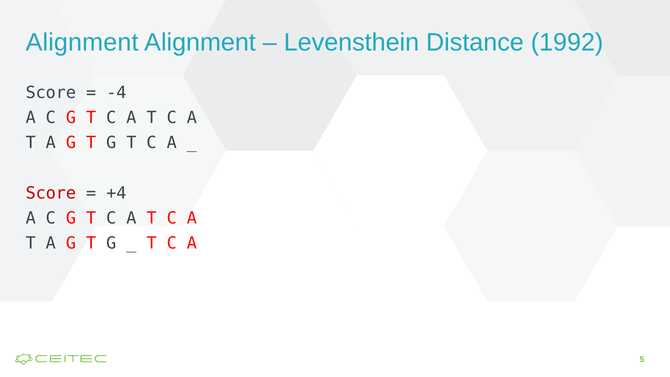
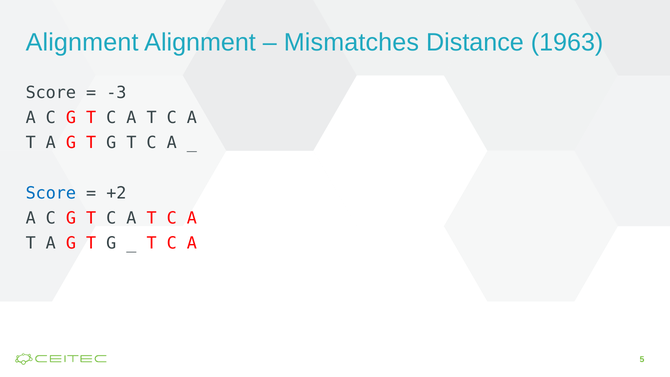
Levensthein: Levensthein -> Mismatches (351, 43)
1992: 1992 -> 1963 (567, 43)
-4: -4 -> -3 (116, 93)
Score colour: red -> blue (51, 193)
+4: +4 -> +2 (116, 193)
